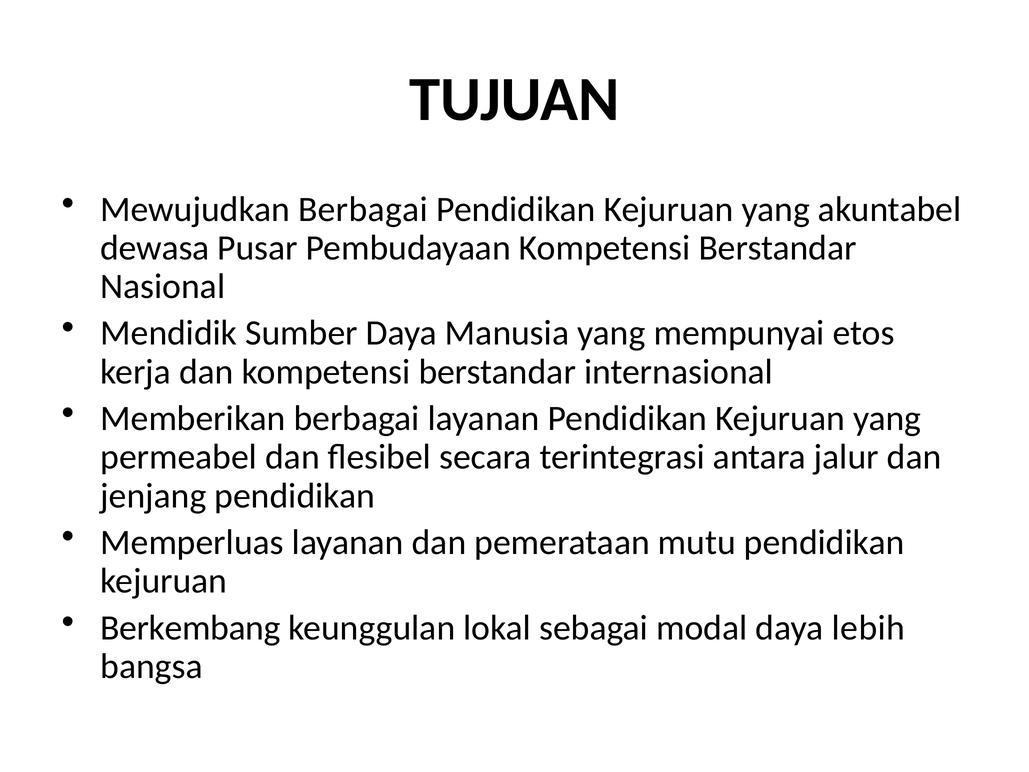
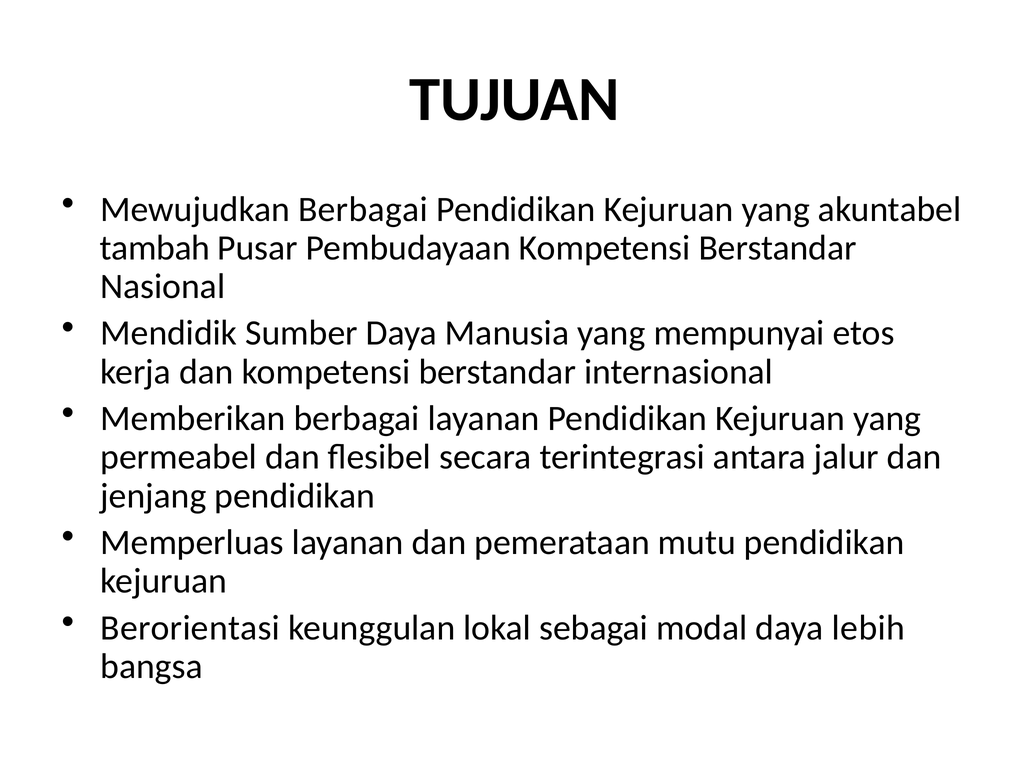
dewasa: dewasa -> tambah (155, 248)
Berkembang: Berkembang -> Berorientasi (190, 628)
